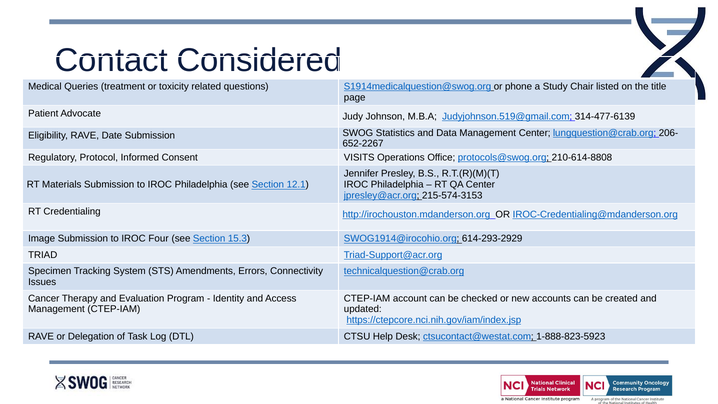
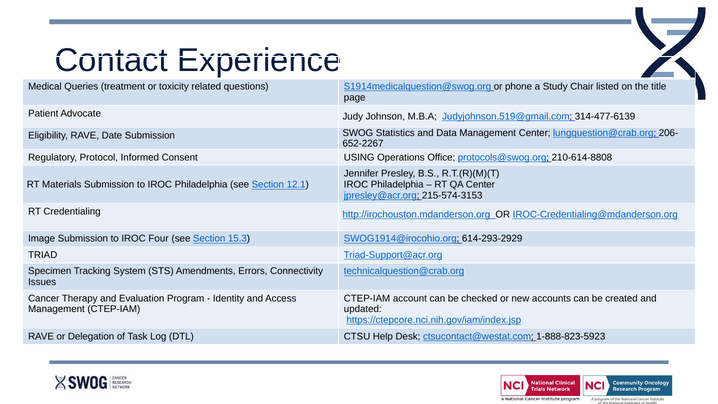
Considered: Considered -> Experience (259, 60)
VISITS: VISITS -> USING (359, 157)
